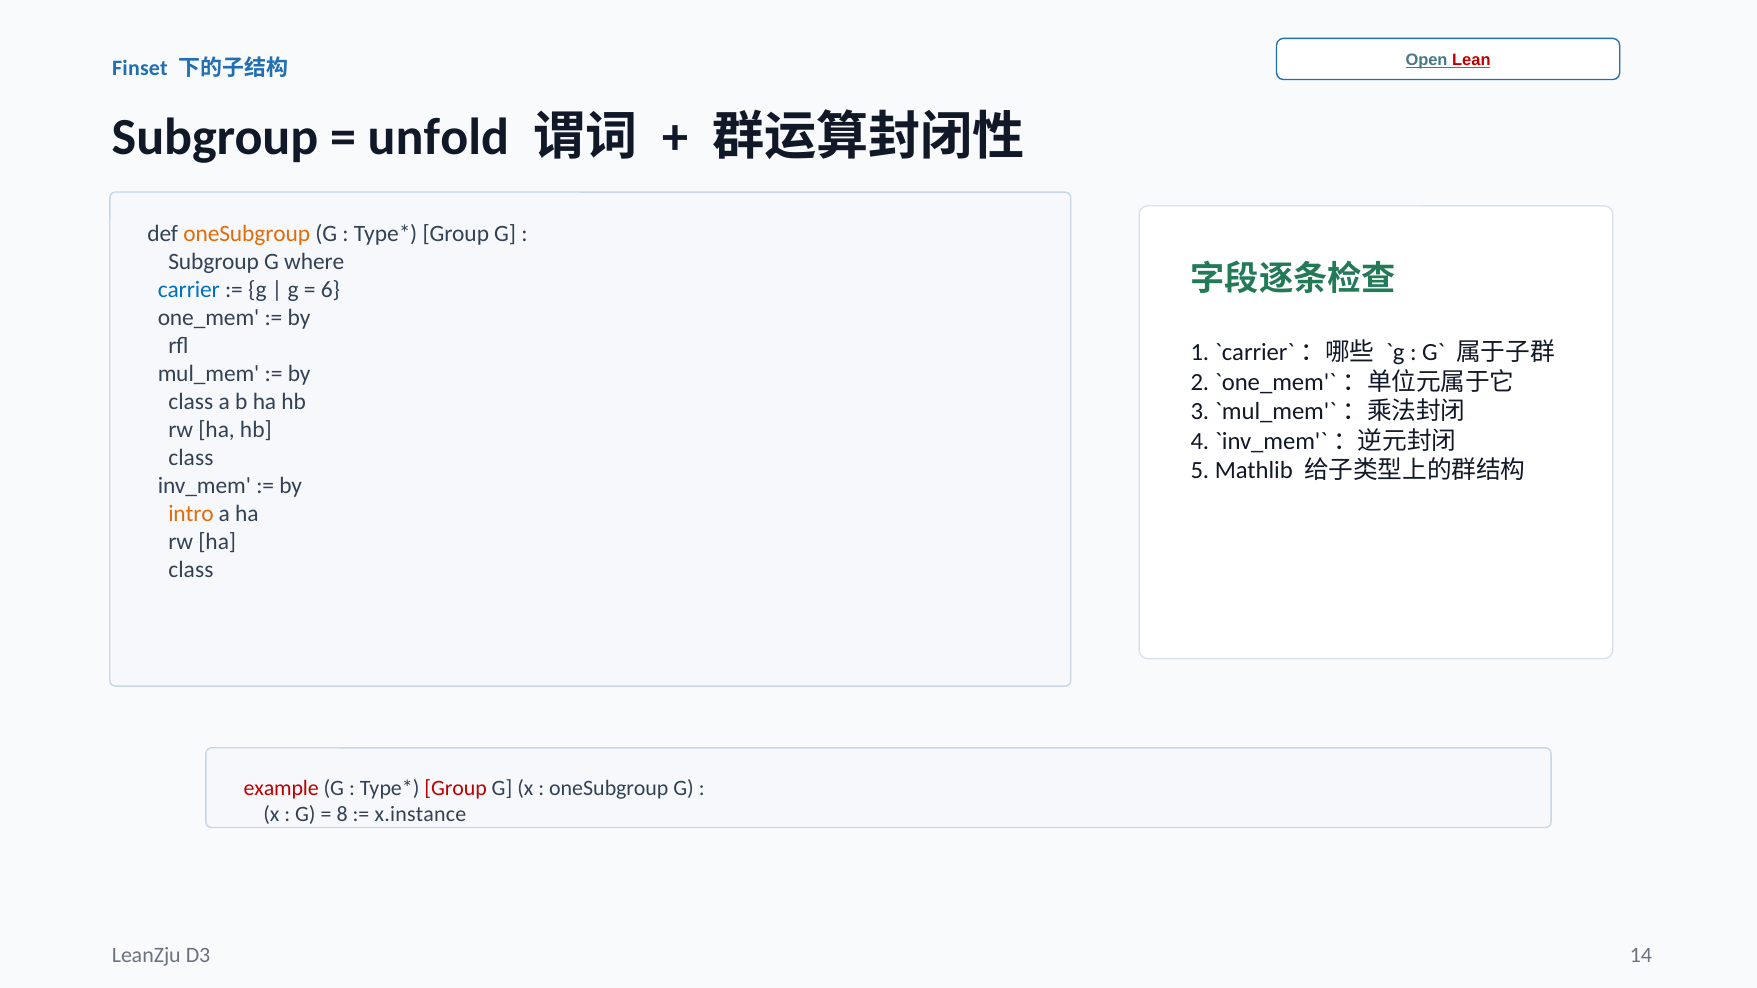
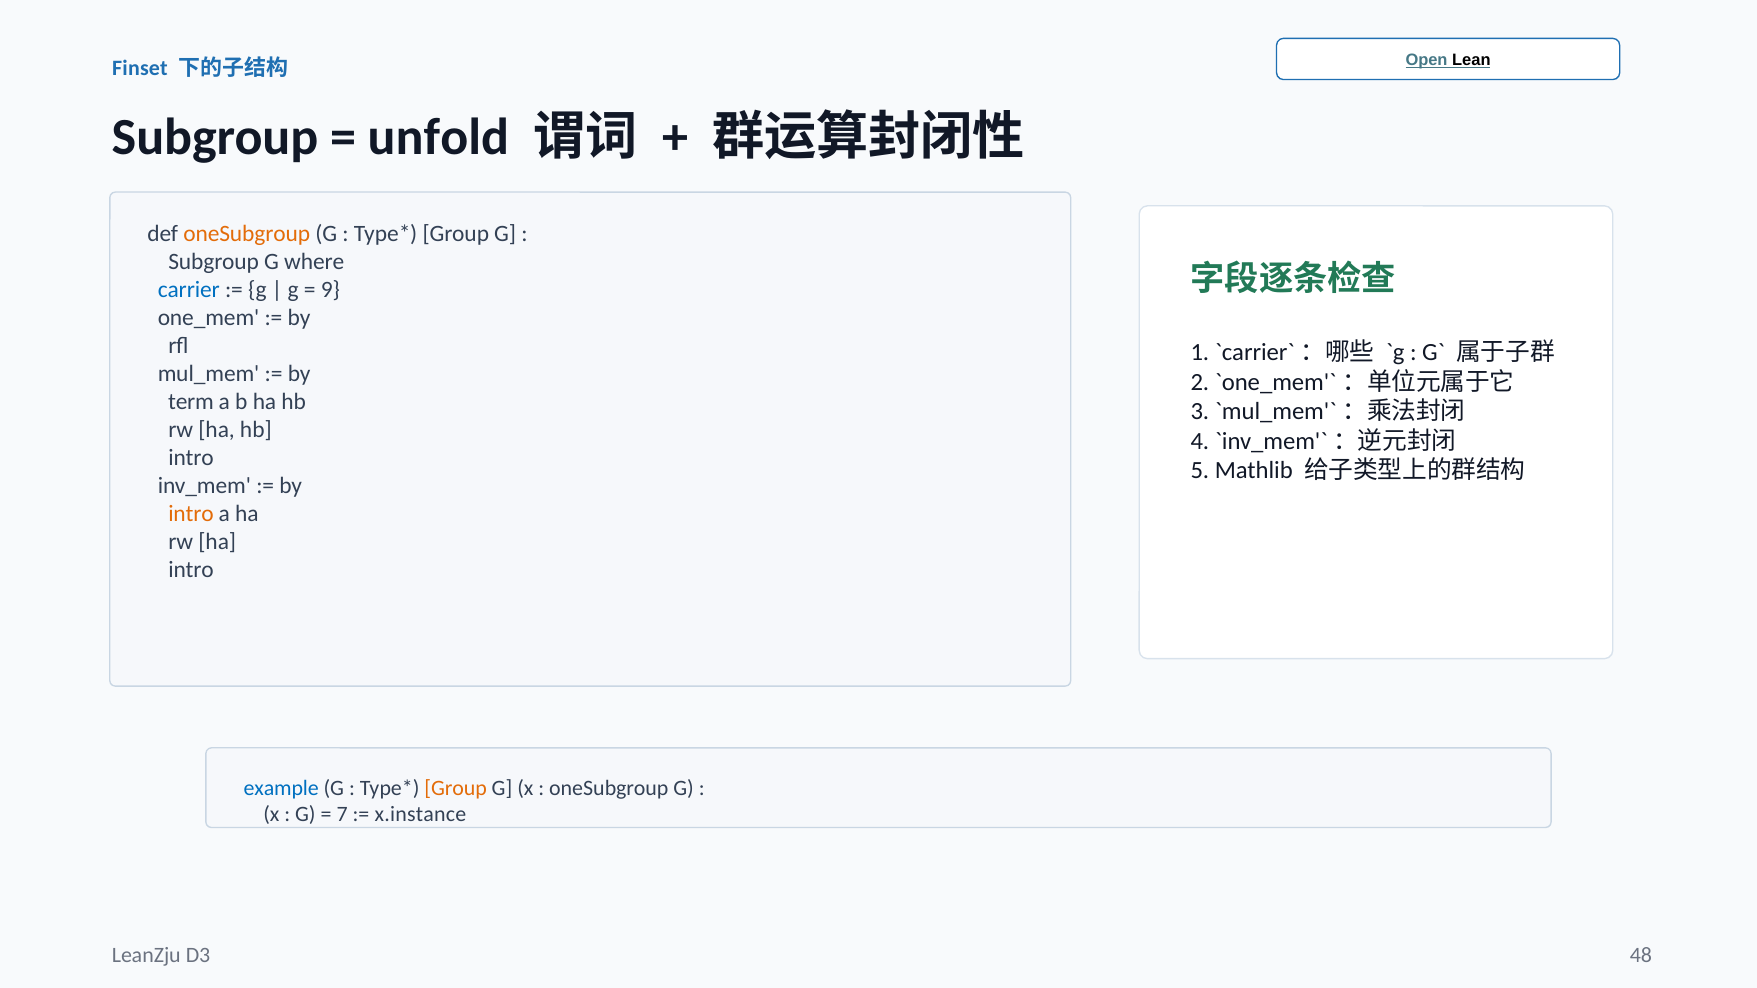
Lean colour: red -> black (1471, 60)
6: 6 -> 9 (330, 289)
class: class -> term (191, 402)
class: class -> intro (191, 458)
class: class -> intro (191, 570)
example colour: red -> blue (281, 788)
Group colour: red -> orange (456, 788)
8: 8 -> 7 (342, 815)
14: 14 -> 48 (1641, 956)
